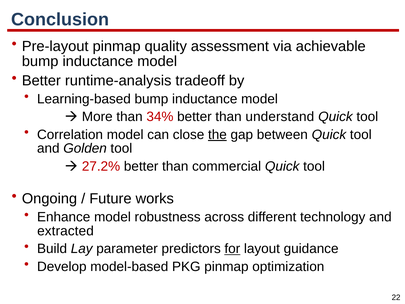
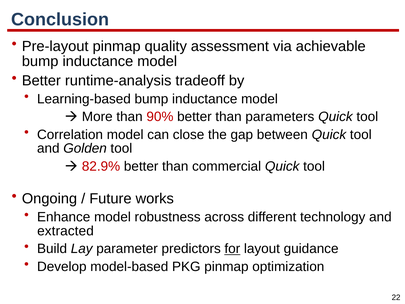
34%: 34% -> 90% (160, 117)
understand: understand -> parameters (280, 117)
the underline: present -> none (217, 135)
27.2%: 27.2% -> 82.9% (101, 166)
